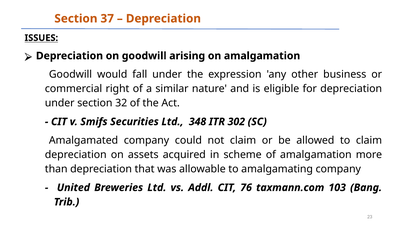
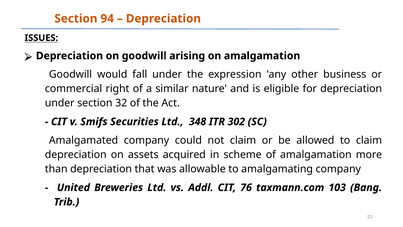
37: 37 -> 94 (107, 19)
